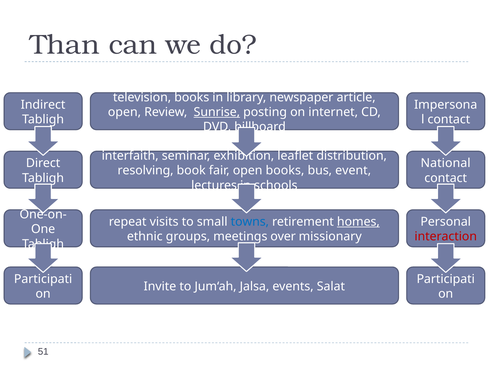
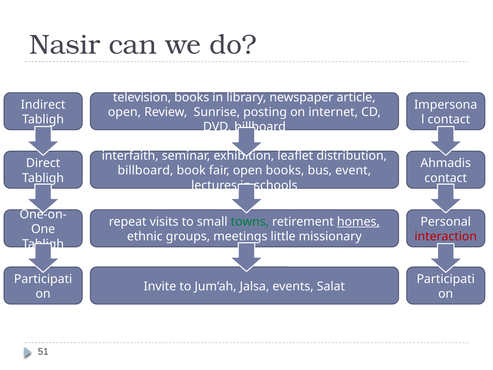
Than: Than -> Nasir (65, 45)
Sunrise underline: present -> none (217, 112)
National: National -> Ahmadis (446, 163)
resolving: resolving -> billboard (145, 170)
towns colour: blue -> green (250, 222)
over: over -> little (283, 236)
